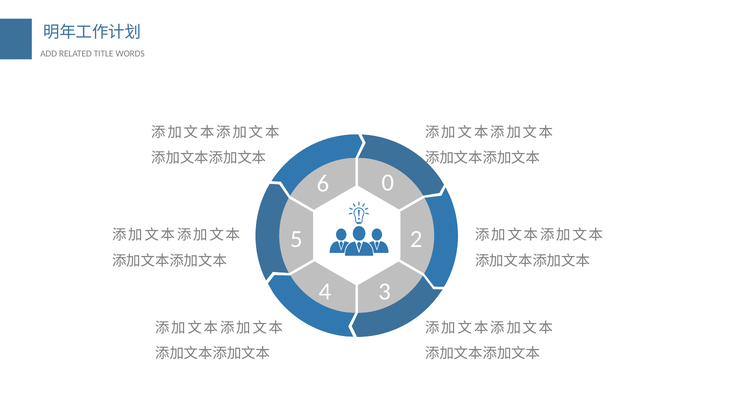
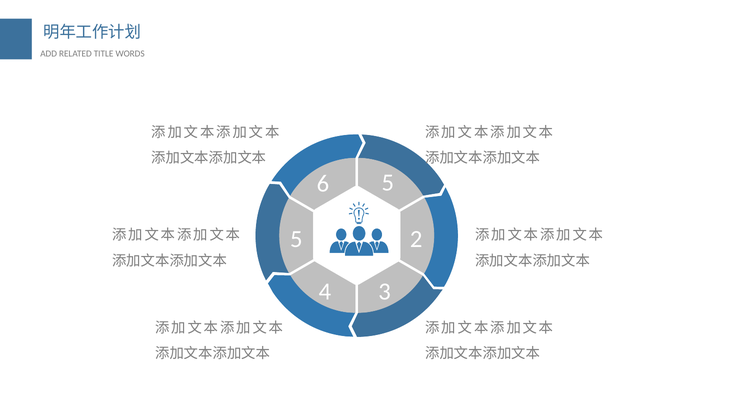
6 0: 0 -> 5 (388, 183)
